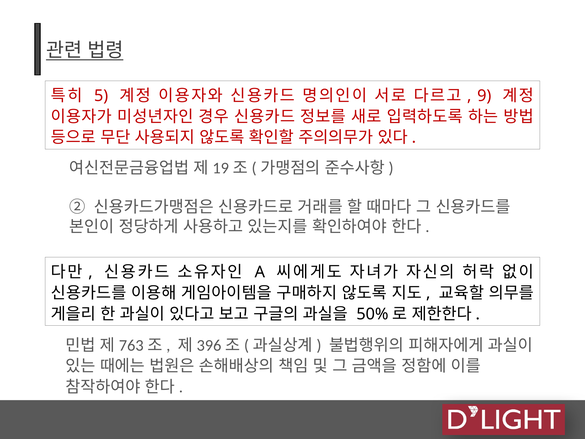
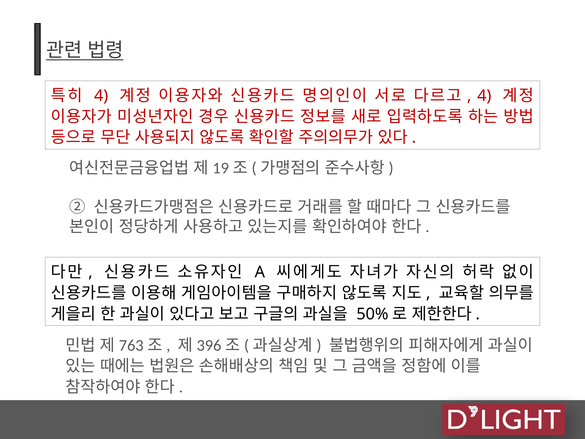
5: 5 -> 4 (101, 96)
9: 9 -> 4 (484, 96)
